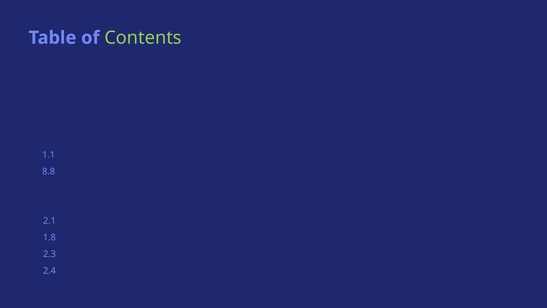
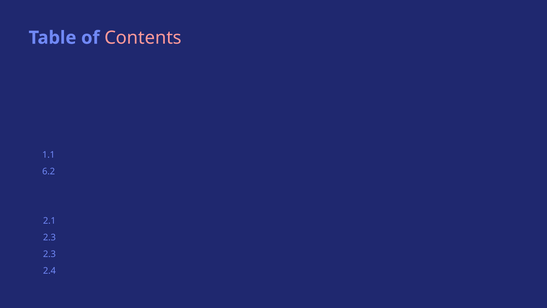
Contents colour: light green -> pink (143, 38)
8.8: 8.8 -> 6.2 (49, 171)
1.8: 1.8 -> 2.3 (49, 237)
